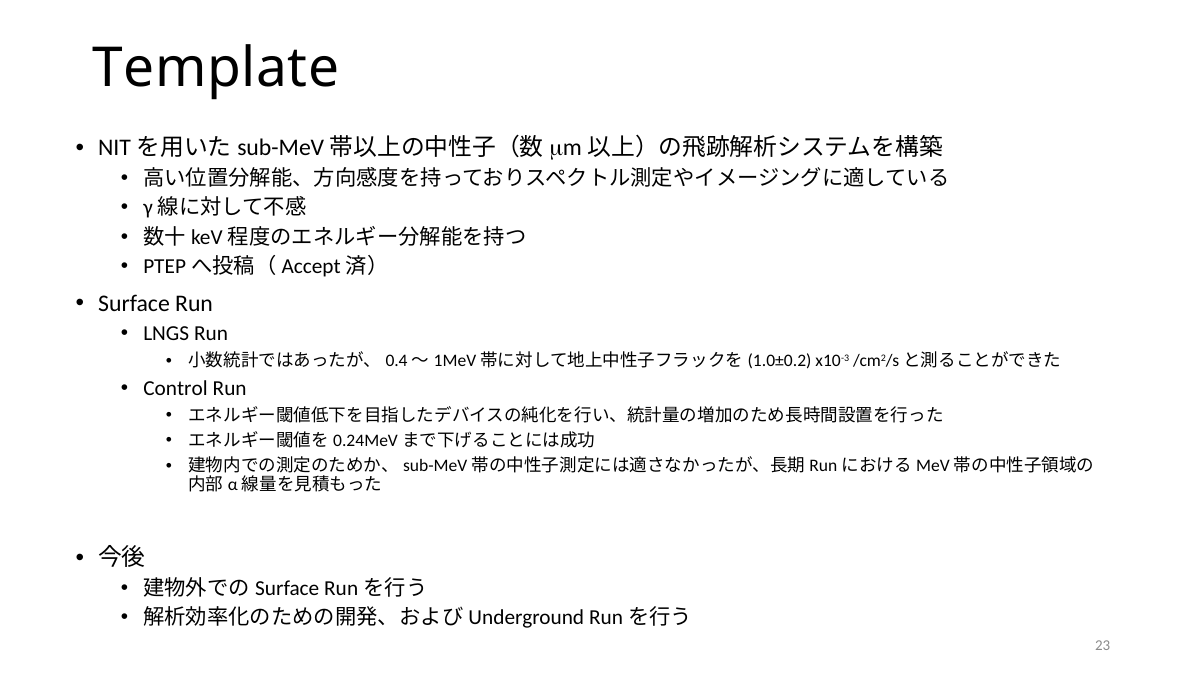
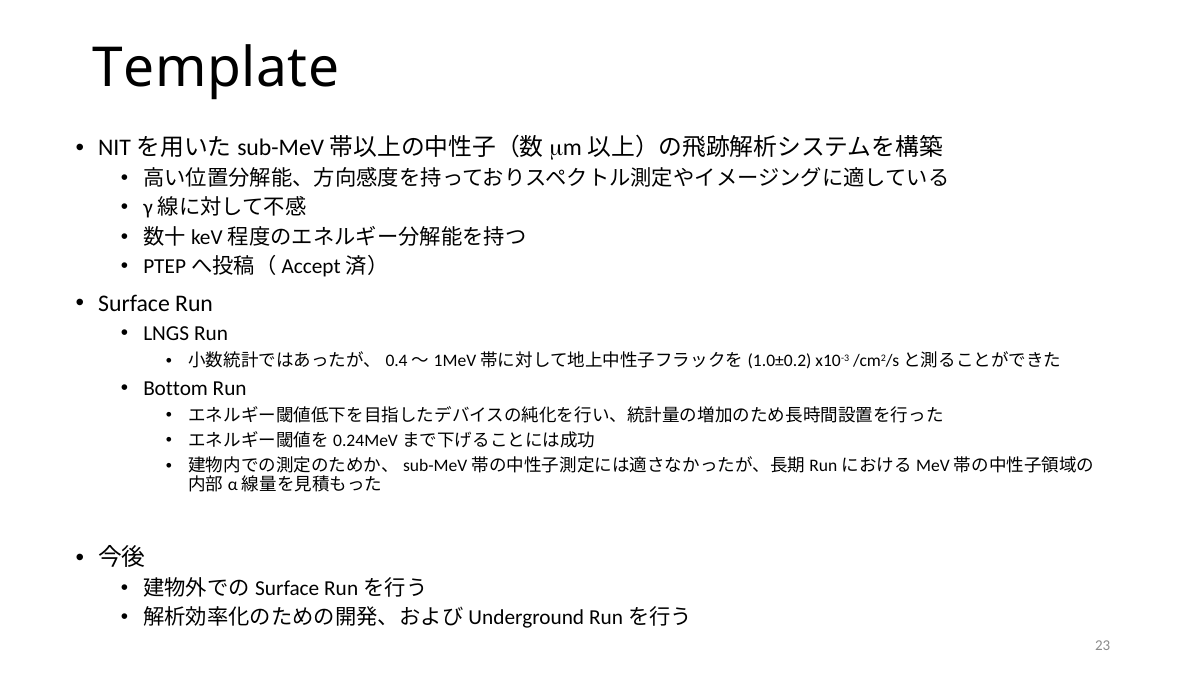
Control: Control -> Bottom (176, 388)
